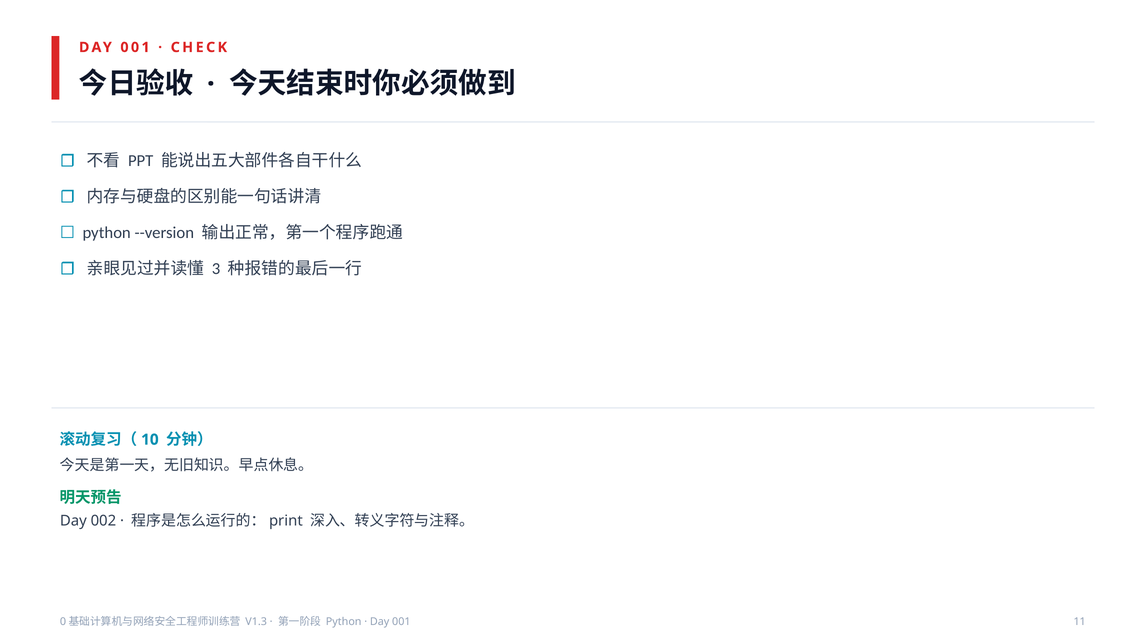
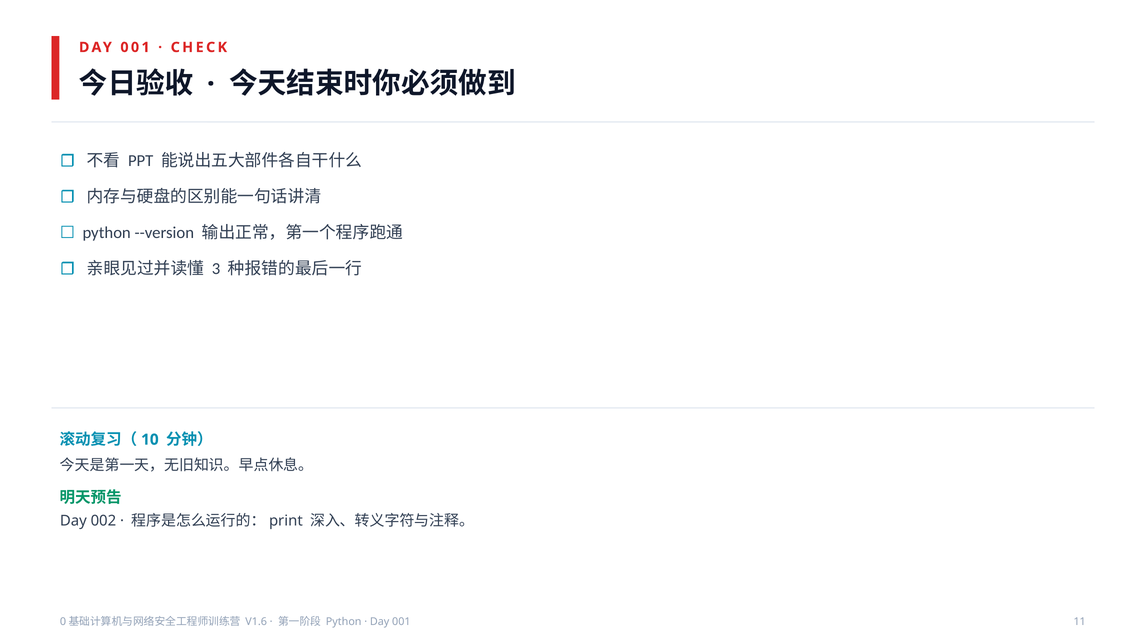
V1.3: V1.3 -> V1.6 (256, 622)
